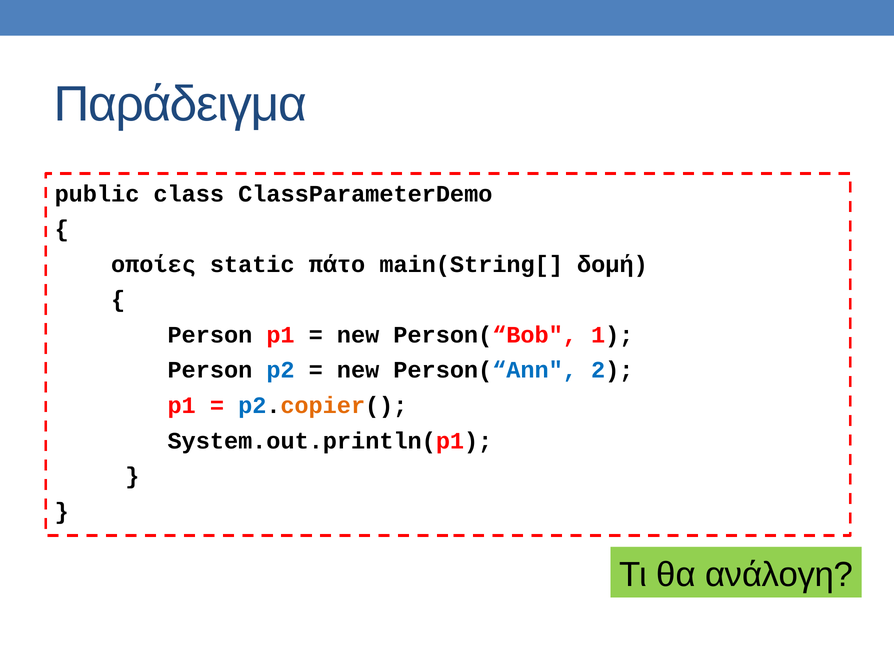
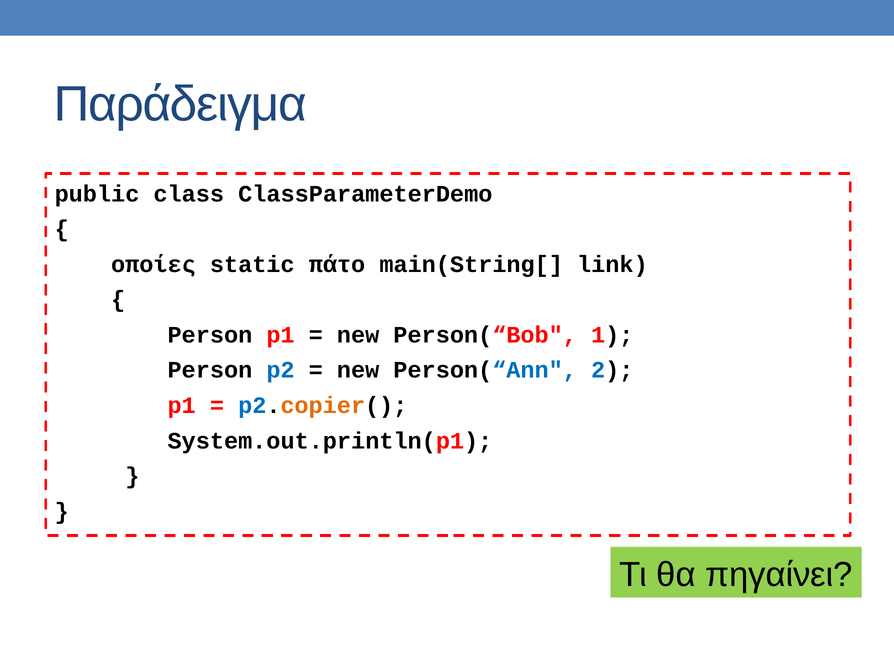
δομή: δομή -> link (612, 264)
ανάλογη: ανάλογη -> πηγαίνει (779, 574)
